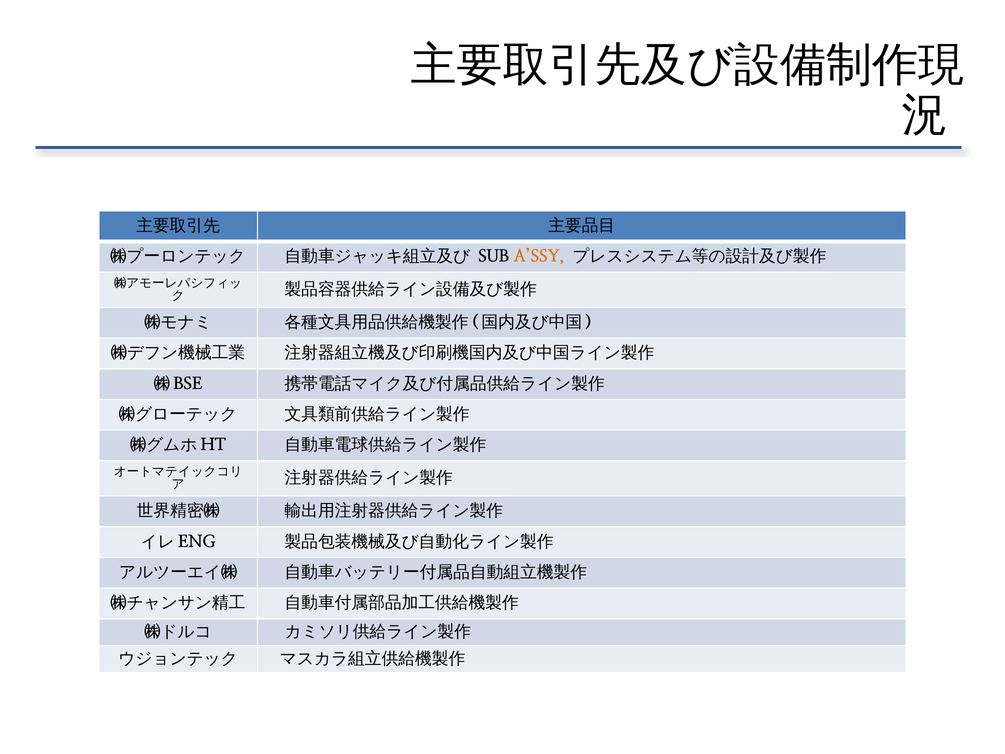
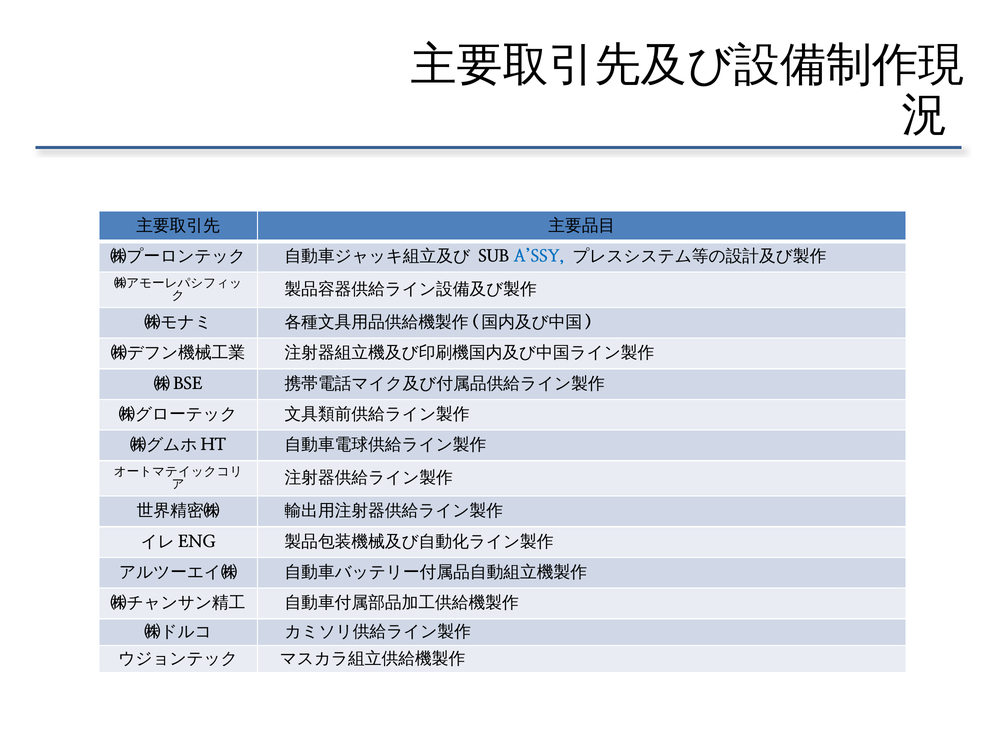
A’SSY colour: orange -> blue (539, 256)
